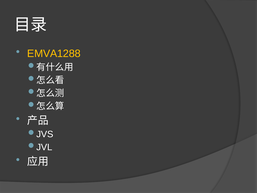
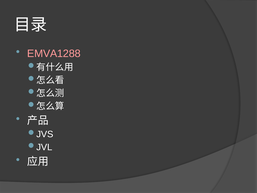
EMVA1288 colour: yellow -> pink (54, 53)
